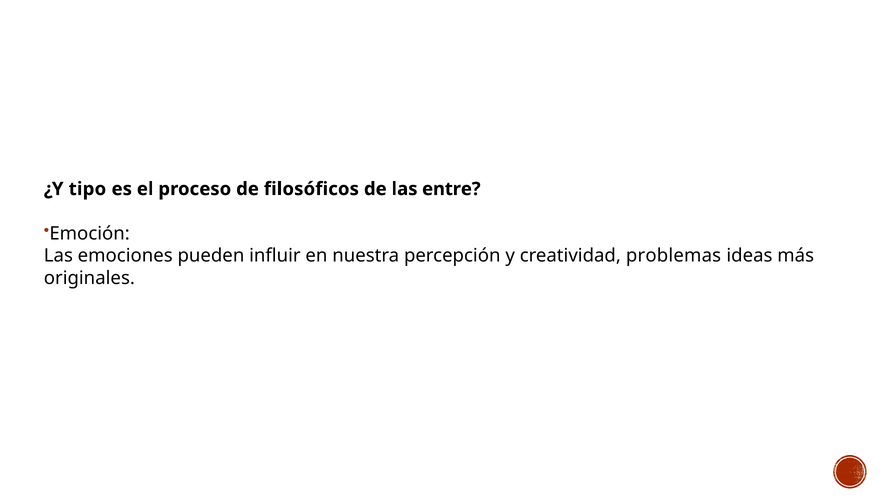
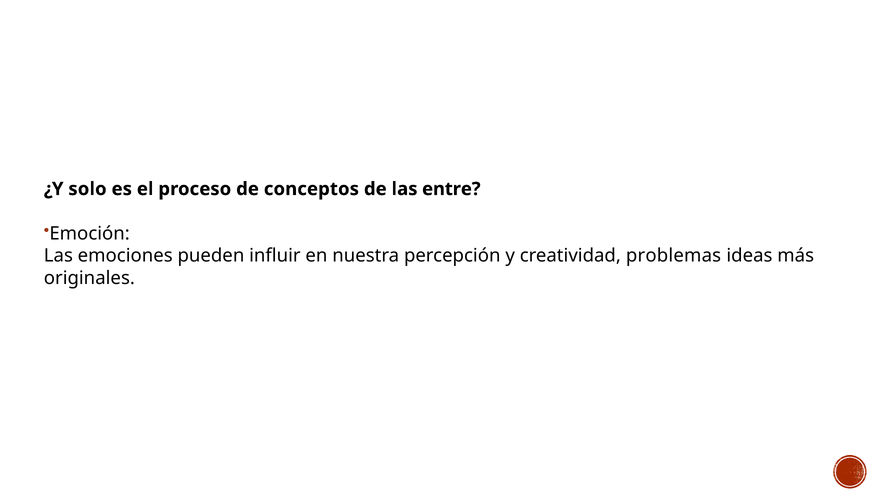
tipo: tipo -> solo (87, 189)
filosóficos: filosóficos -> conceptos (311, 189)
